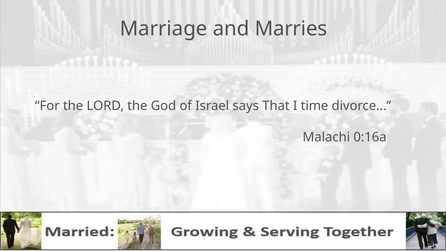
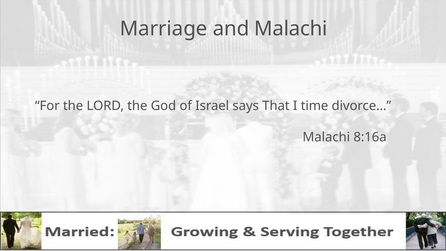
and Marries: Marries -> Malachi (291, 29)
0:16a: 0:16a -> 8:16a (370, 137)
